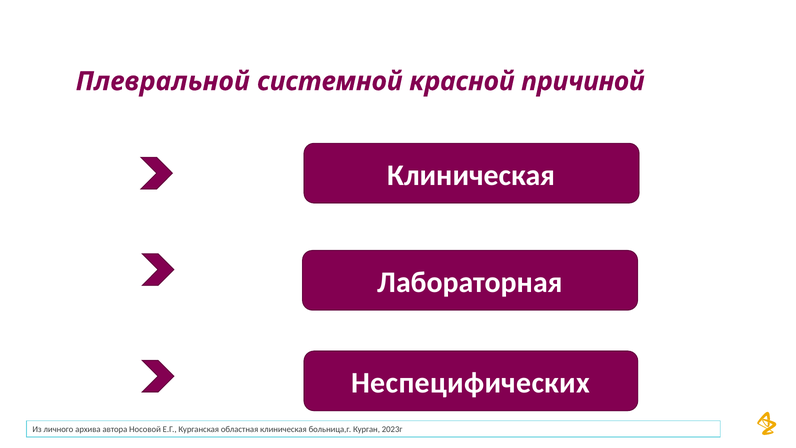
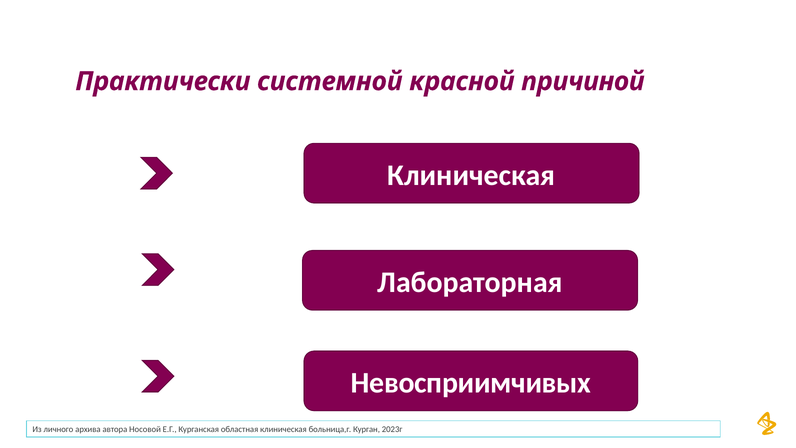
Плевральной: Плевральной -> Практически (163, 81)
Неспецифических: Неспецифических -> Невосприимчивых (471, 383)
